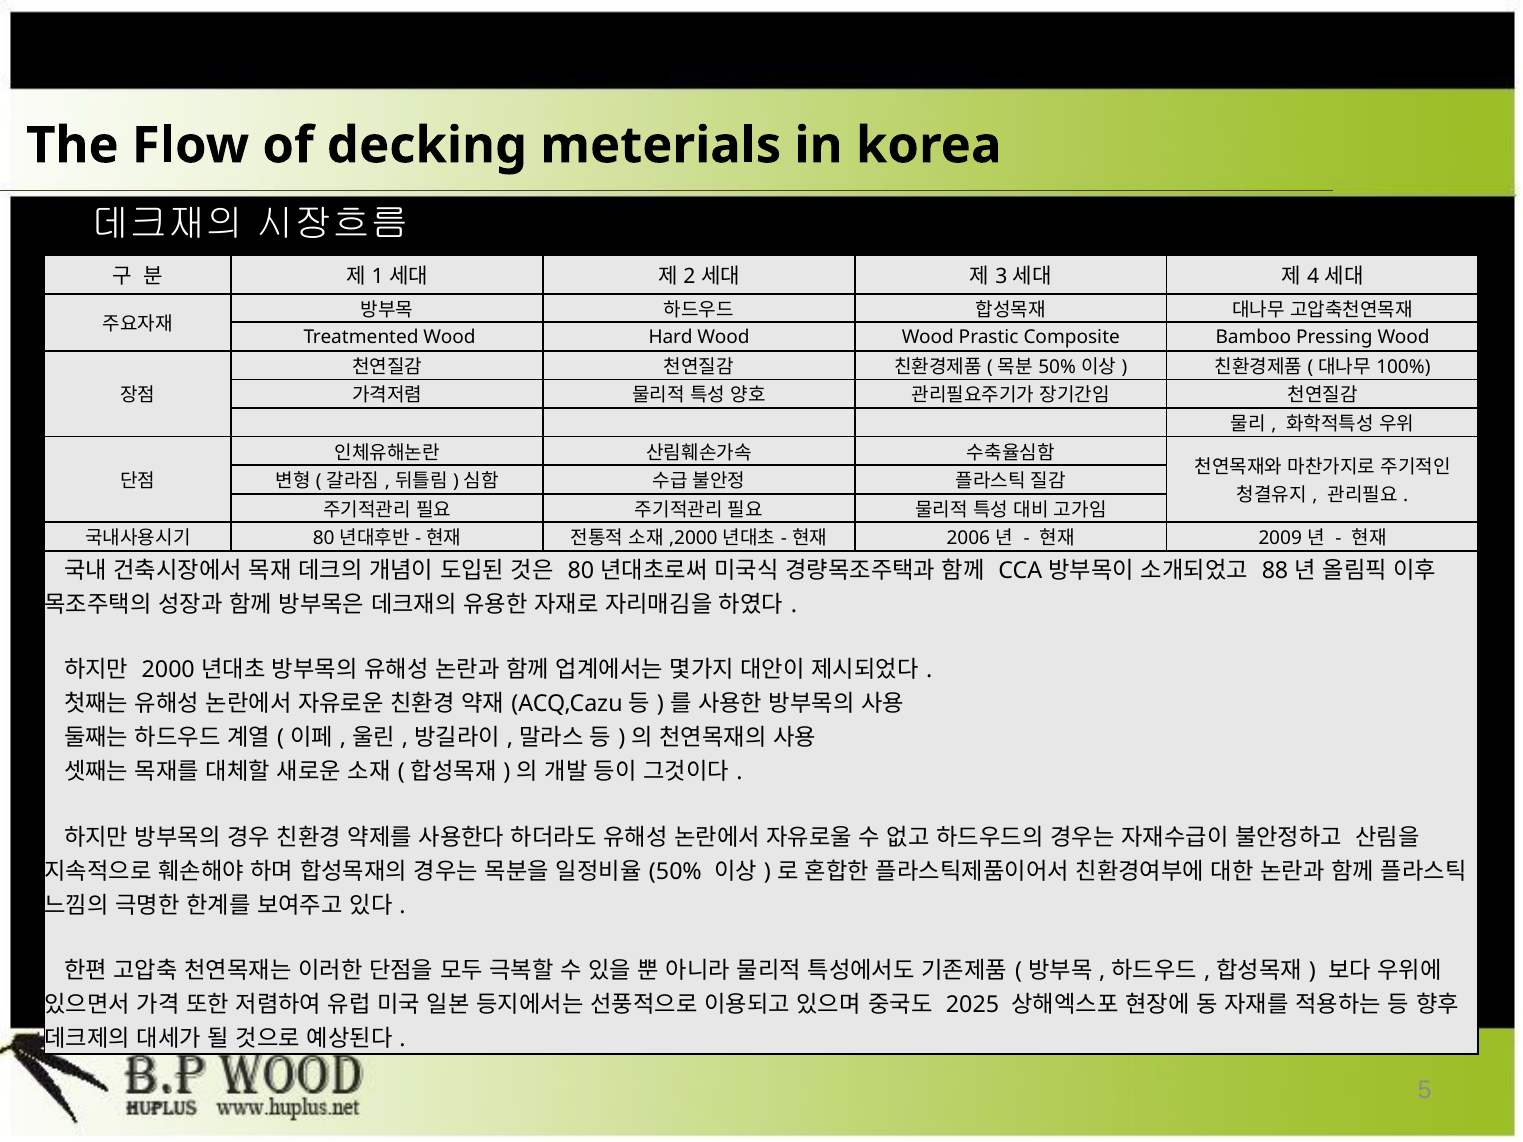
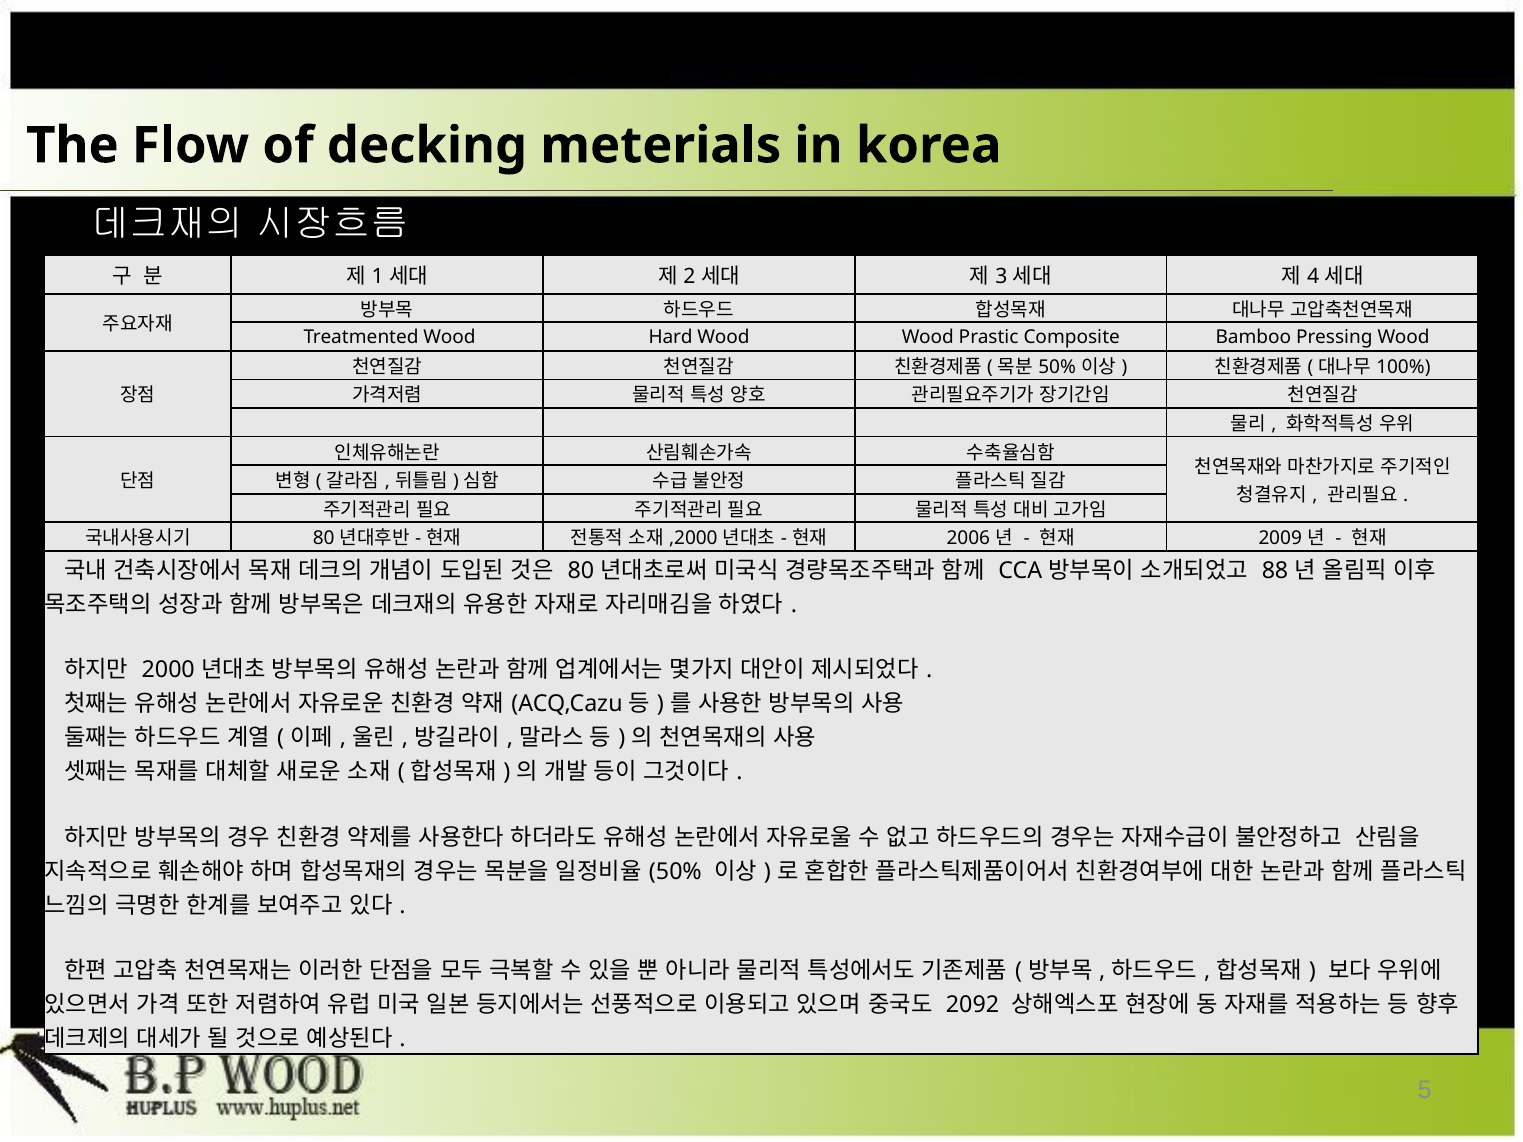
2025: 2025 -> 2092 (973, 1005)
